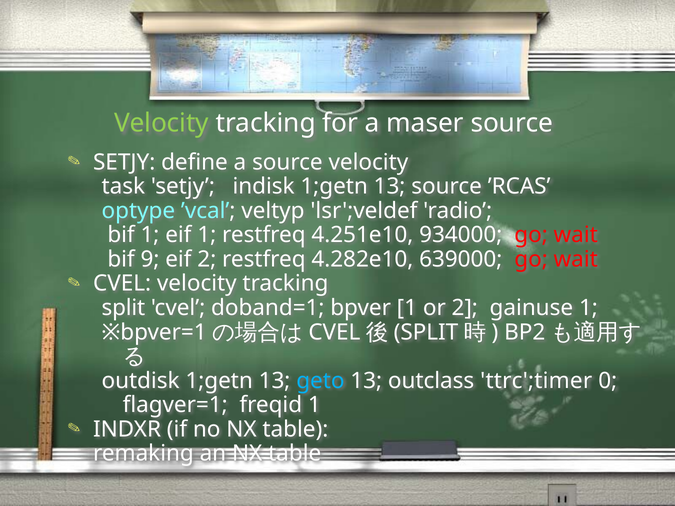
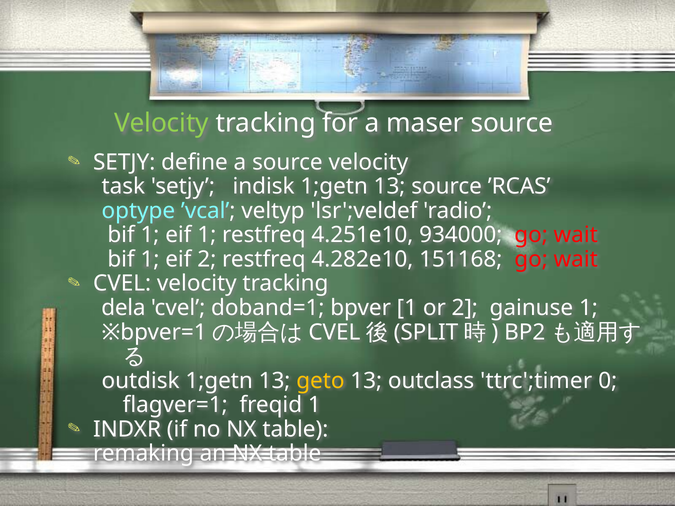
9: 9 -> 1 (150, 259)
639000: 639000 -> 151168 (461, 259)
split: split -> dela (123, 308)
geto colour: light blue -> yellow (320, 381)
